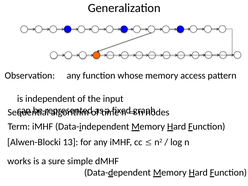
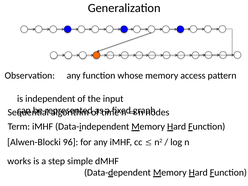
13: 13 -> 96 (71, 142)
sure: sure -> step (57, 161)
